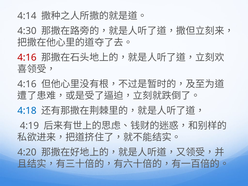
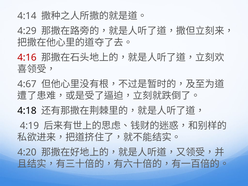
4:30: 4:30 -> 4:29 (27, 31)
4:16: 4:16 -> 4:67 (27, 84)
4:18 colour: blue -> black (27, 111)
